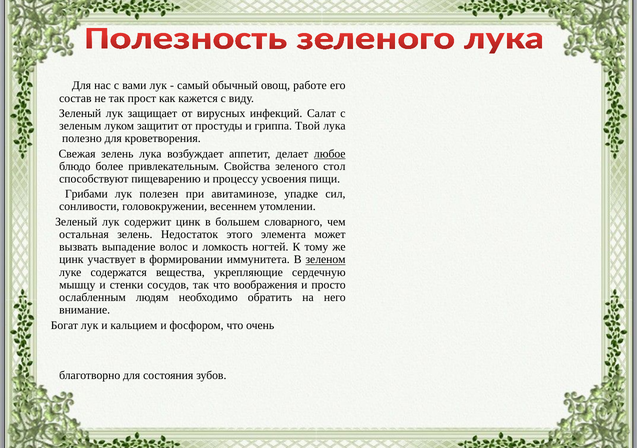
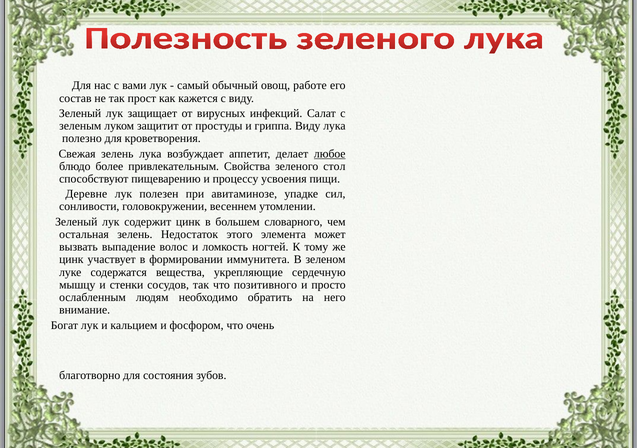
гриппа Твой: Твой -> Виду (308, 126)
Грибами: Грибами -> Деревне (86, 194)
зеленом underline: present -> none (326, 260)
воображения: воображения -> позитивного (265, 285)
